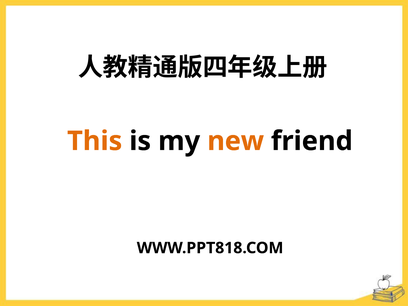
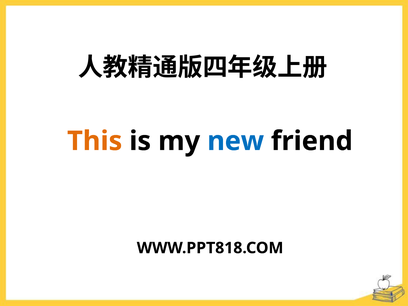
new colour: orange -> blue (236, 141)
